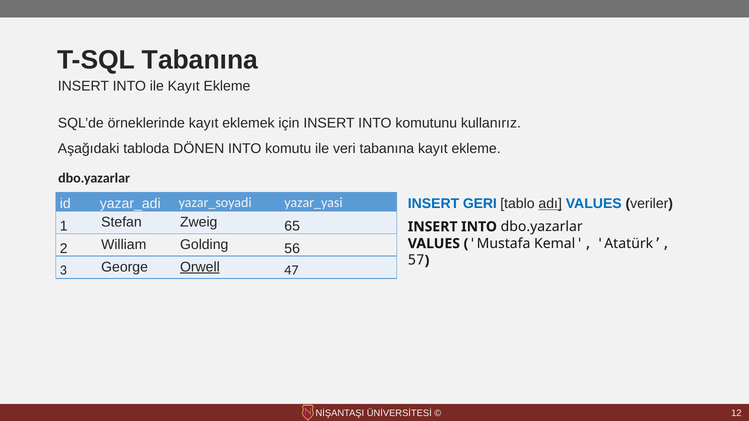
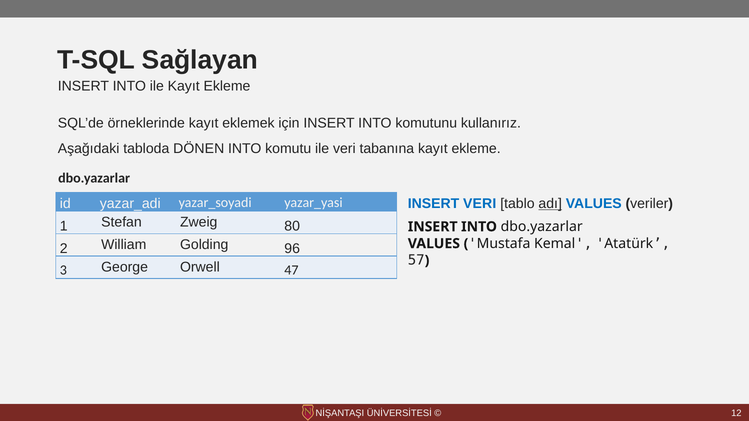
T-SQL Tabanına: Tabanına -> Sağlayan (200, 60)
INSERT GERI: GERI -> VERI (480, 204)
65: 65 -> 80 (292, 226)
56: 56 -> 96 (292, 249)
Orwell underline: present -> none (200, 267)
